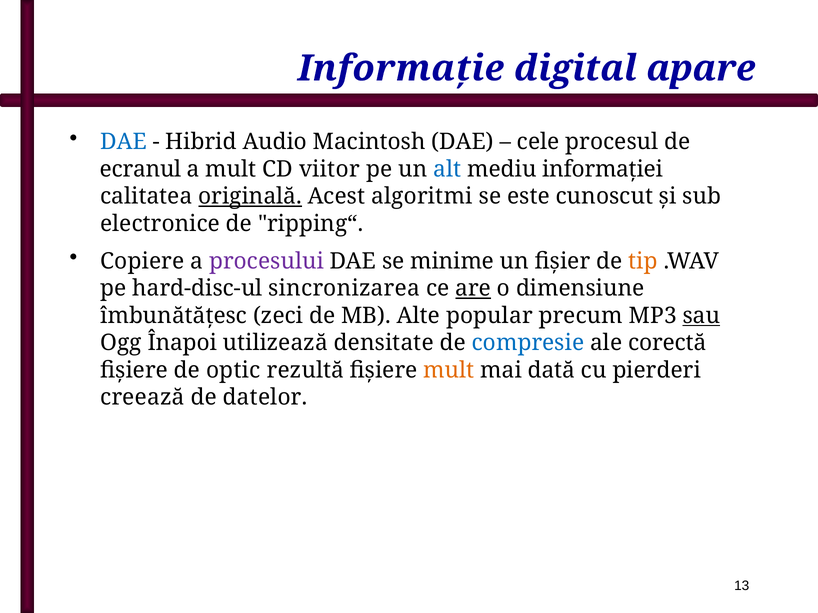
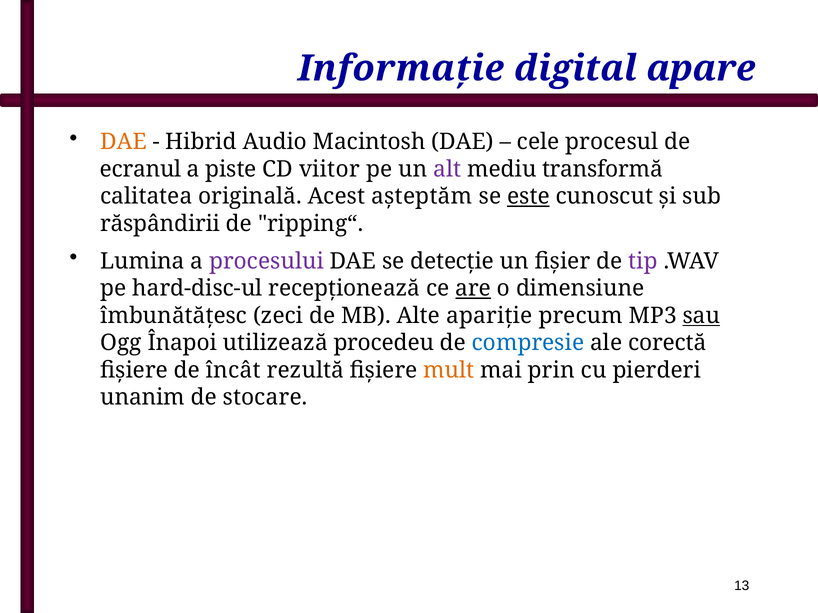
DAE colour: blue -> orange (123, 142)
a mult: mult -> piste (231, 169)
alt colour: blue -> purple (447, 169)
informaţiei: informaţiei -> transformă (602, 169)
originală underline: present -> none (250, 197)
algoritmi: algoritmi -> aşteptăm (422, 197)
este underline: none -> present (528, 197)
electronice: electronice -> răspândirii (160, 224)
Copiere: Copiere -> Lumina (142, 261)
minime: minime -> detecţie (452, 261)
tip colour: orange -> purple (643, 261)
sincronizarea: sincronizarea -> recepţionează (344, 289)
popular: popular -> apariţie (489, 316)
densitate: densitate -> procedeu (384, 343)
optic: optic -> încât (233, 370)
dată: dată -> prin (551, 370)
creează: creează -> unanim (143, 398)
datelor: datelor -> stocare (265, 398)
